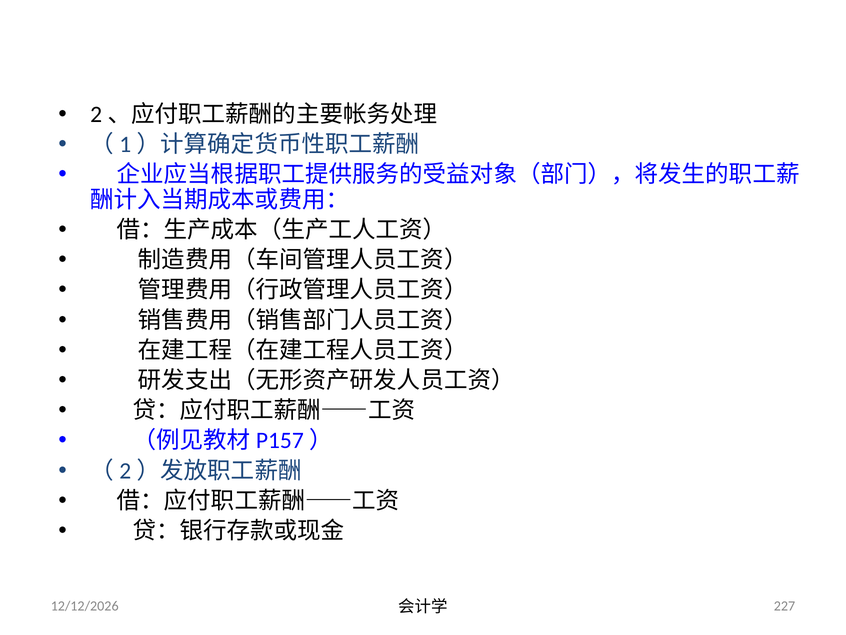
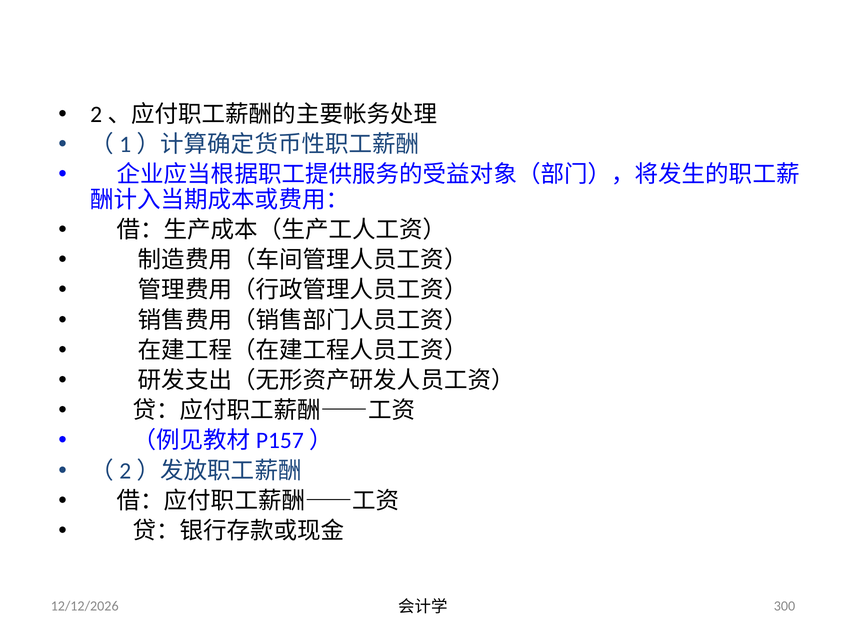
227: 227 -> 300 (785, 606)
